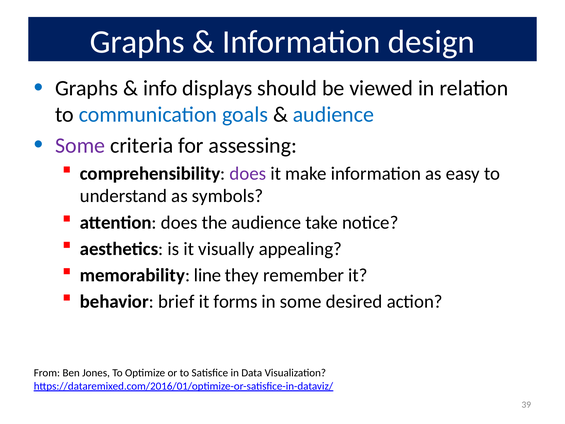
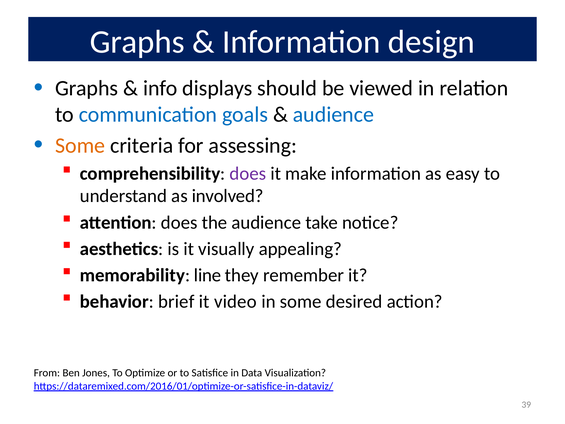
Some colour: purple -> orange (80, 145)
symbols: symbols -> involved (228, 196)
forms: forms -> video (235, 301)
